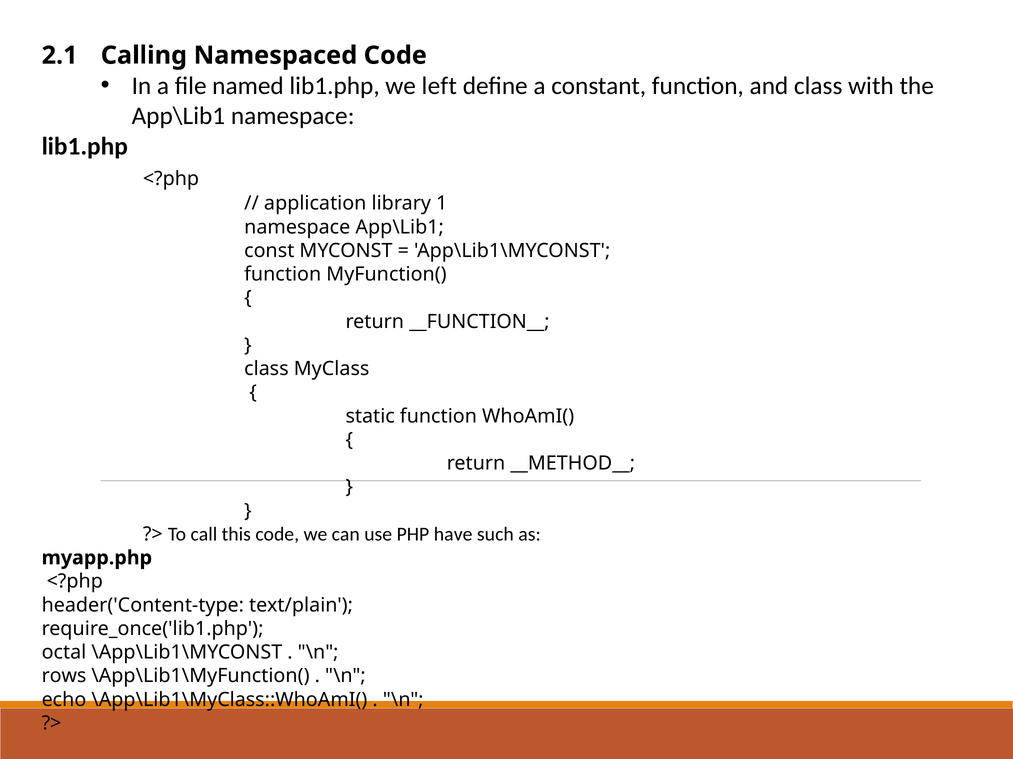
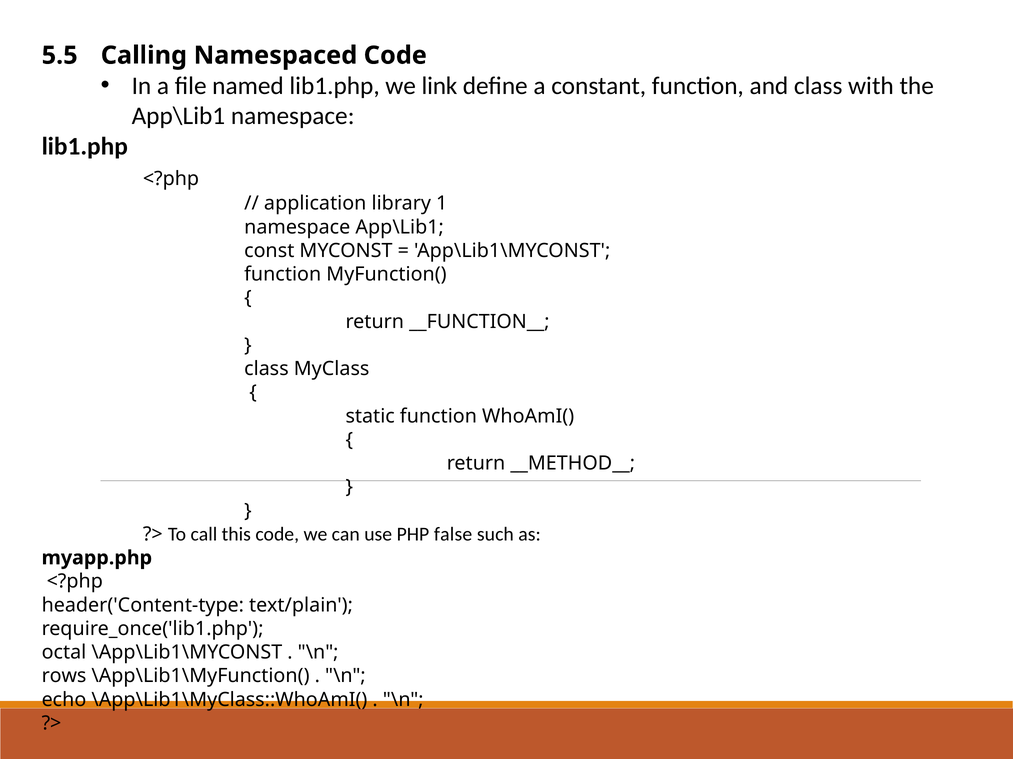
2.1: 2.1 -> 5.5 (60, 55)
left: left -> link (439, 86)
have: have -> false (453, 535)
